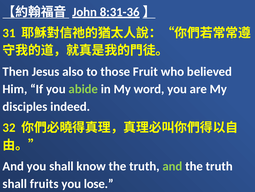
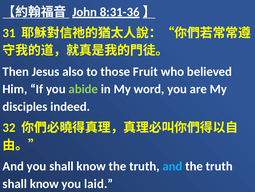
and colour: light green -> light blue (172, 166)
fruits: fruits -> know (44, 183)
lose: lose -> laid (99, 183)
